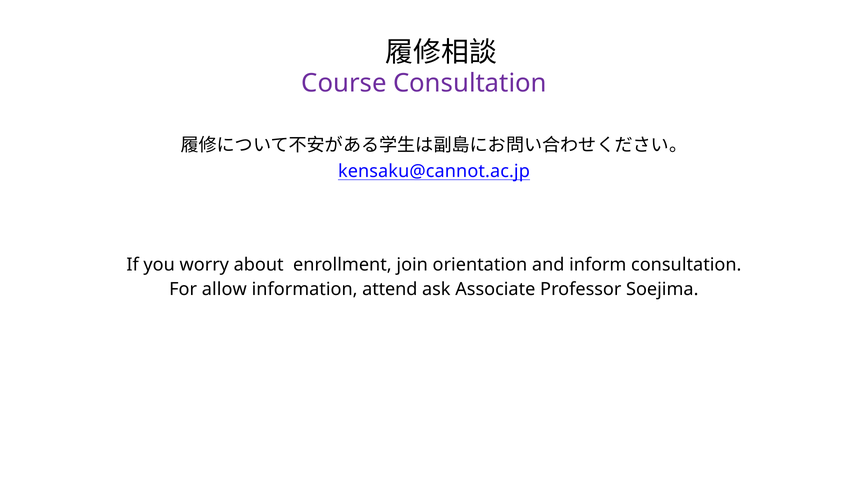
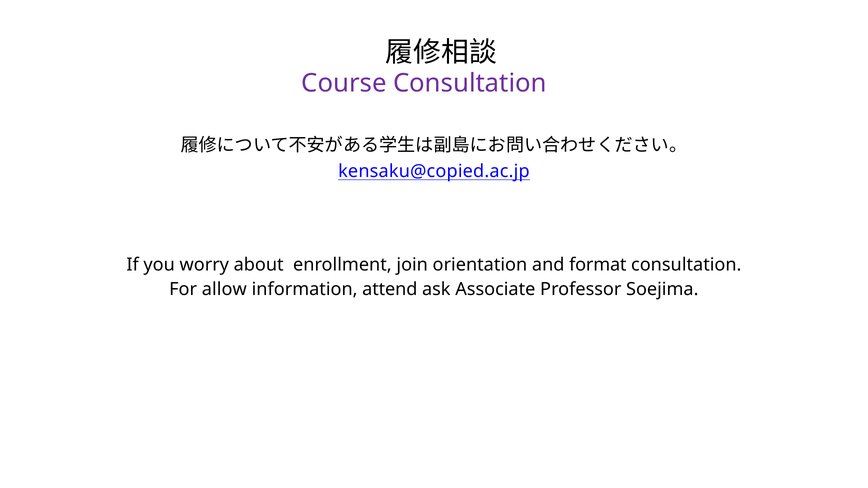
kensaku@cannot.ac.jp: kensaku@cannot.ac.jp -> kensaku@copied.ac.jp (434, 172)
inform: inform -> format (598, 265)
